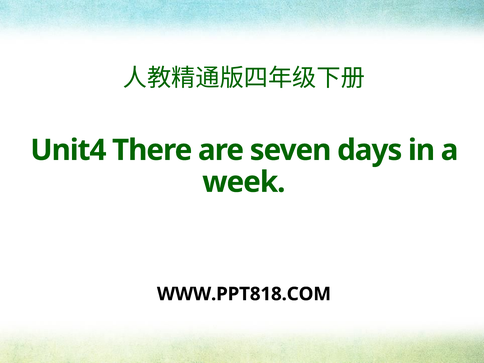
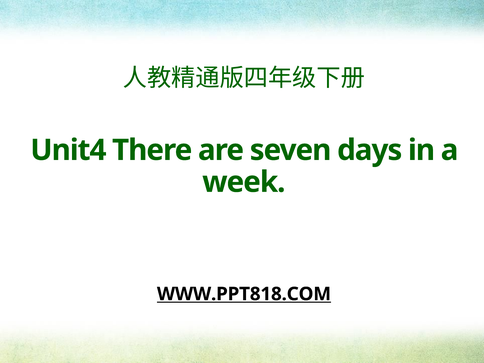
WWW.PPT818.COM underline: none -> present (244, 294)
